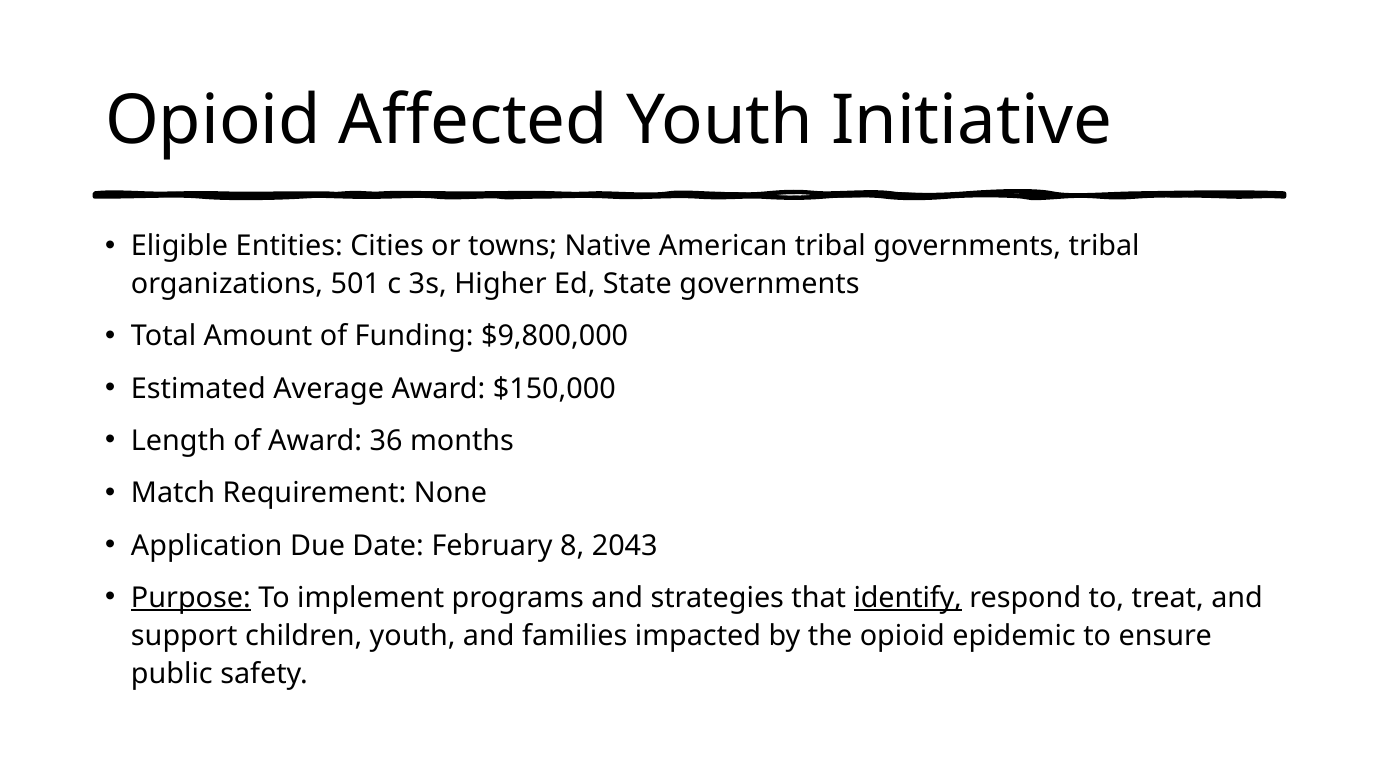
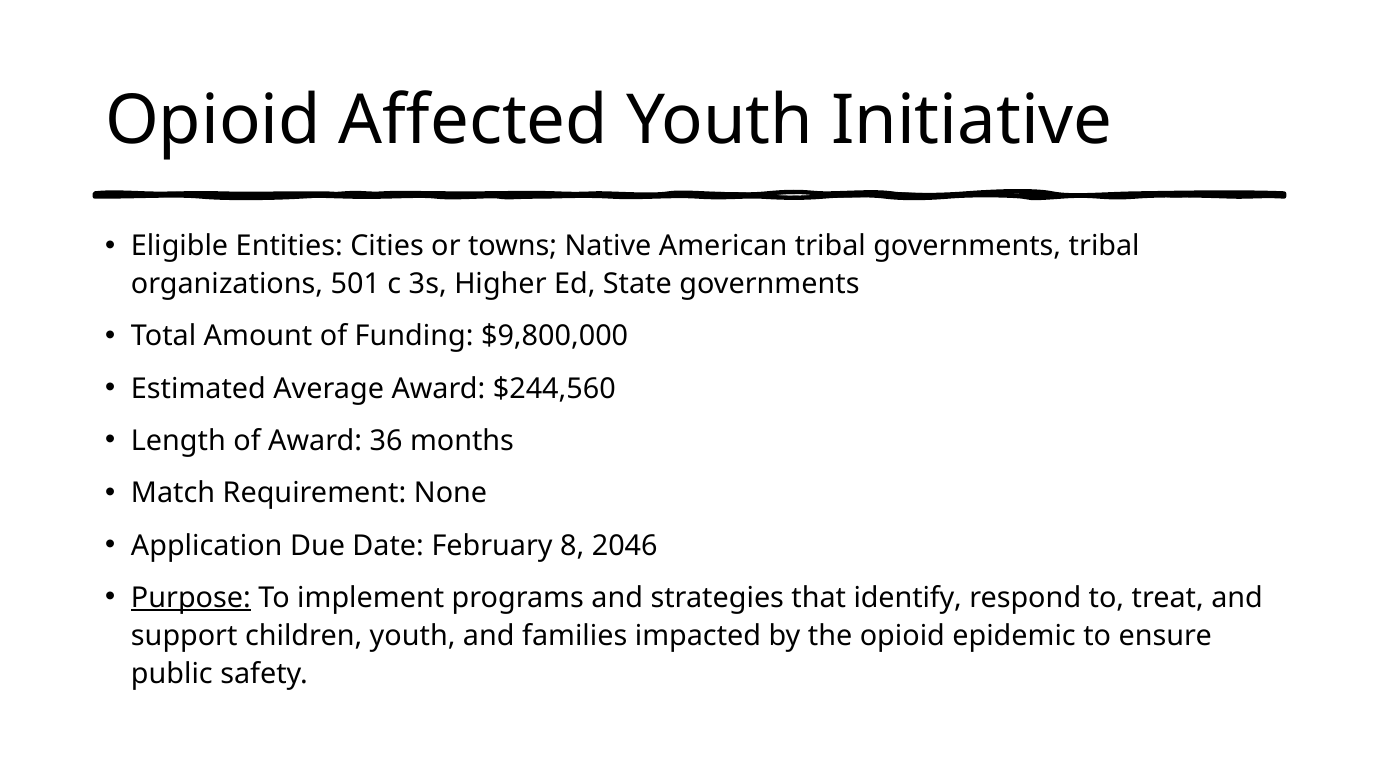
$150,000: $150,000 -> $244,560 (554, 389)
2043: 2043 -> 2046 (625, 545)
identify underline: present -> none (908, 598)
